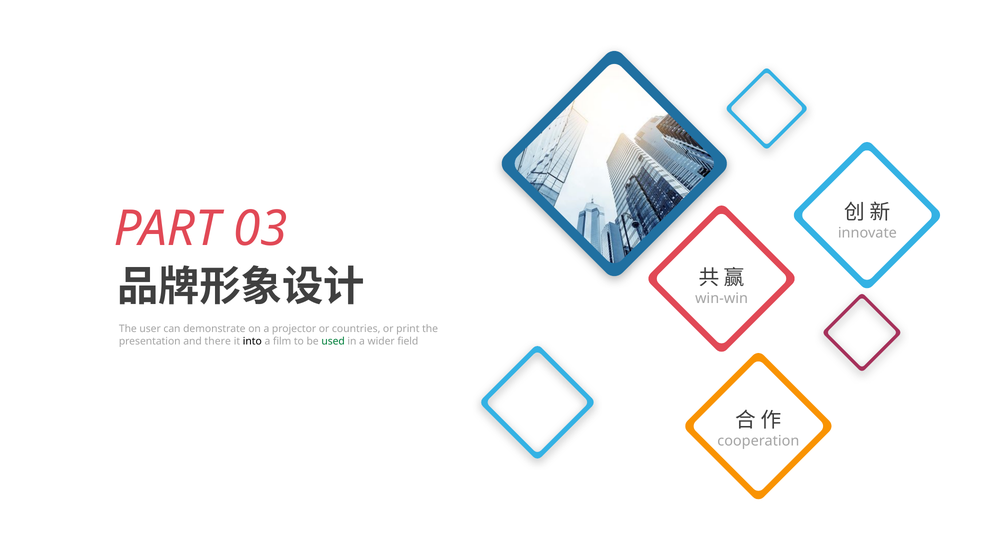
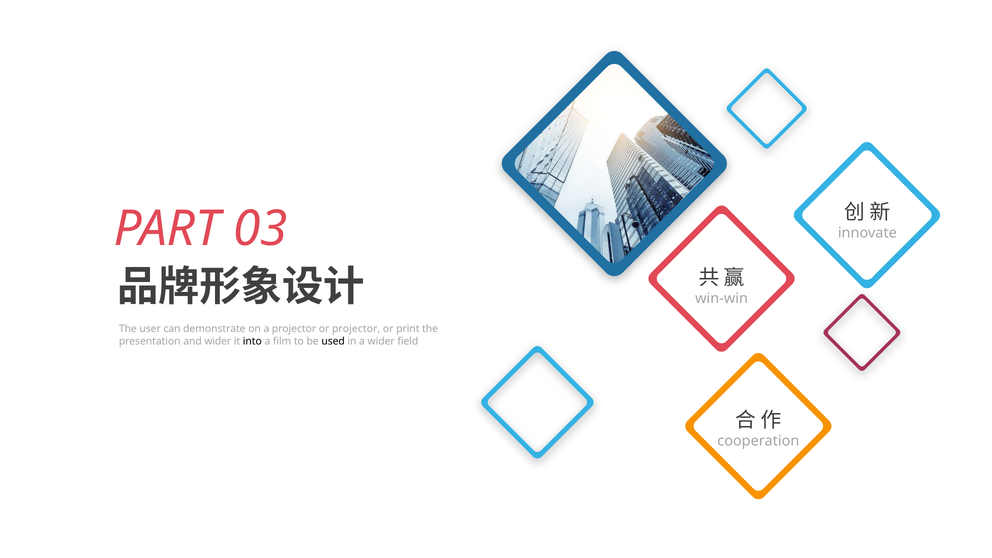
or countries: countries -> projector (356, 329)
and there: there -> wider (218, 341)
used colour: green -> black (333, 341)
